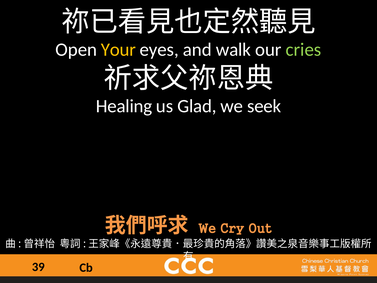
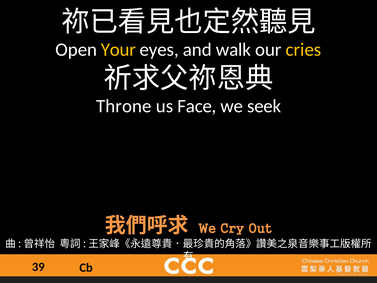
cries colour: light green -> yellow (304, 50)
Healing: Healing -> Throne (124, 106)
Glad: Glad -> Face (197, 106)
